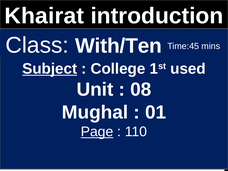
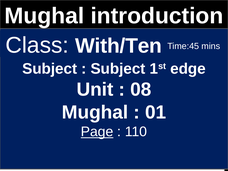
Khairat: Khairat -> Mughal (44, 16)
Subject underline: present -> none (50, 69)
College: College -> Subject (118, 69)
used: used -> edge (188, 69)
